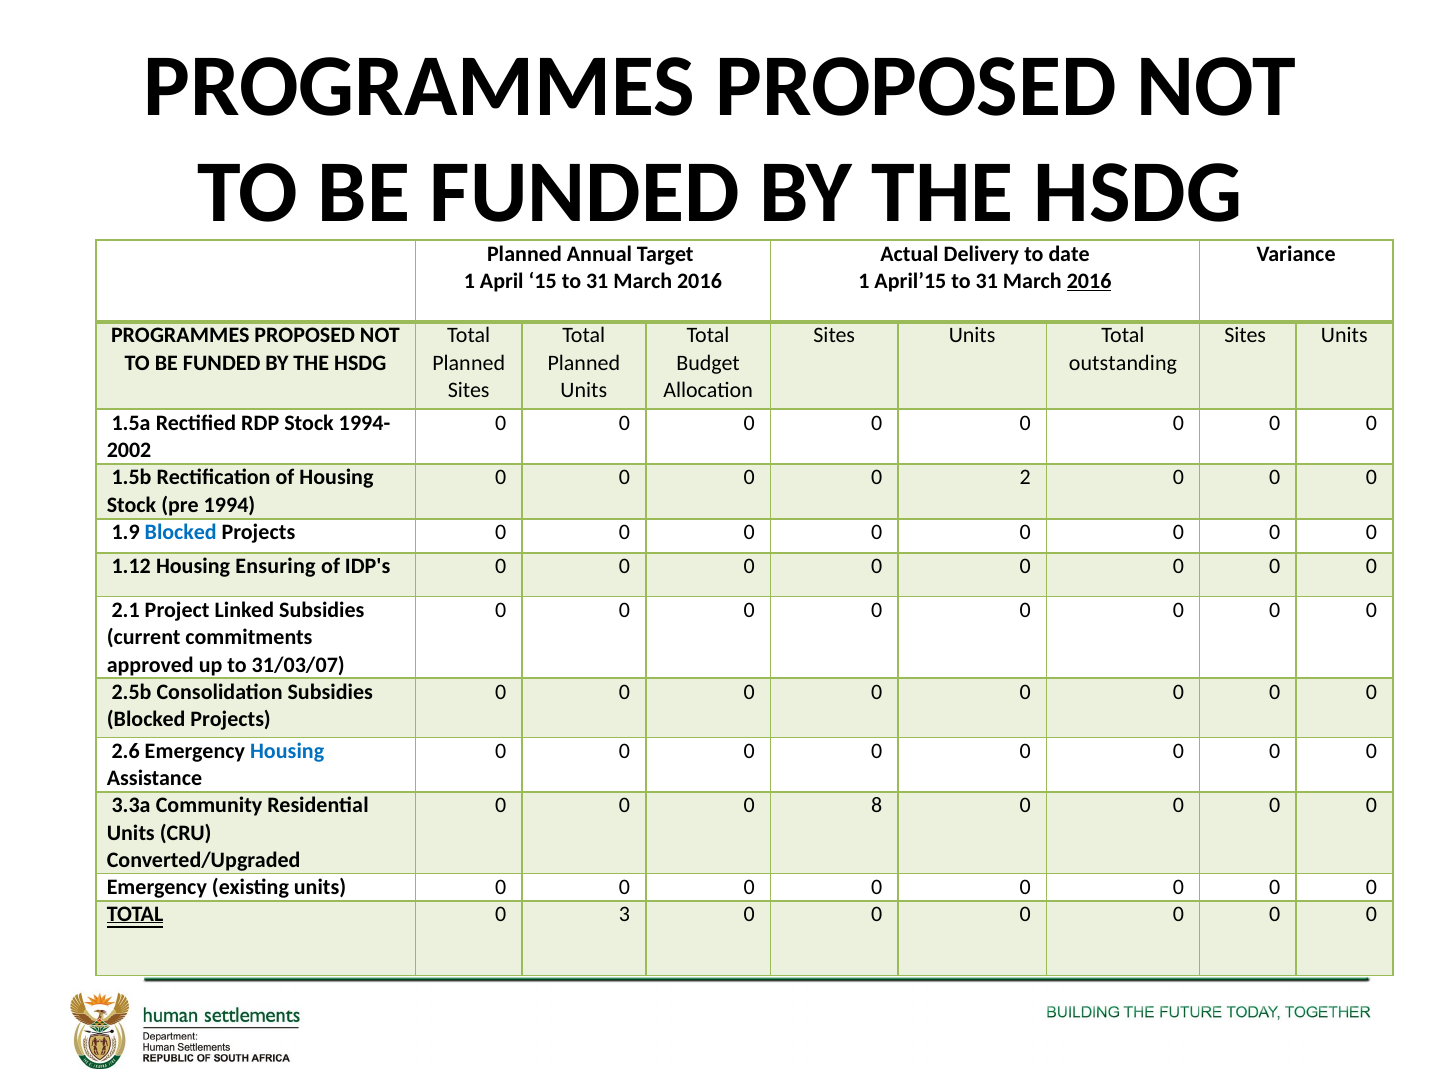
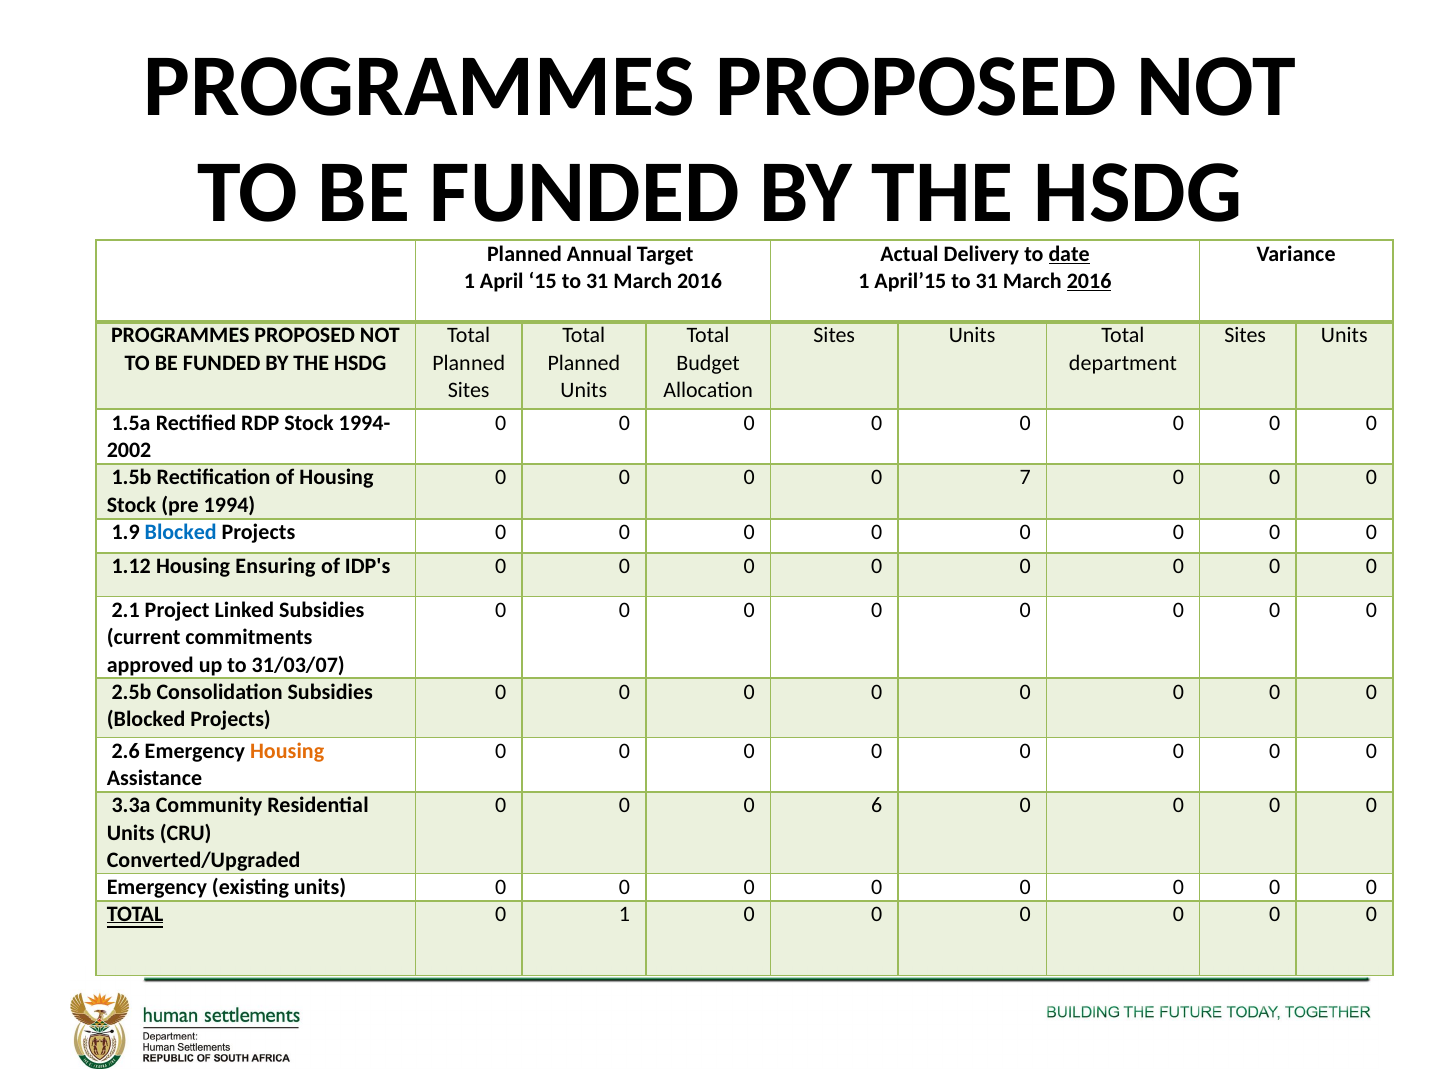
date underline: none -> present (1069, 254)
outstanding: outstanding -> department (1123, 363)
2: 2 -> 7 (1025, 477)
Housing colour: blue -> orange (287, 751)
8: 8 -> 6 (877, 806)
0 3: 3 -> 1 (625, 914)
